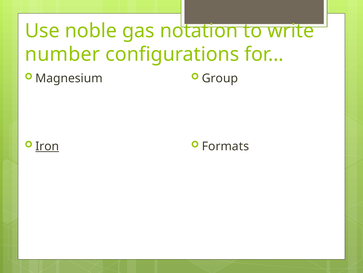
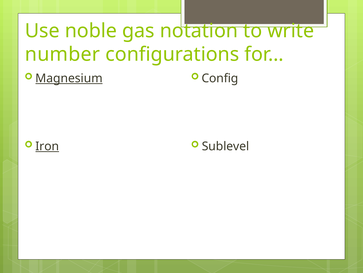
Magnesium underline: none -> present (69, 78)
Group: Group -> Config (220, 78)
Formats: Formats -> Sublevel (225, 146)
